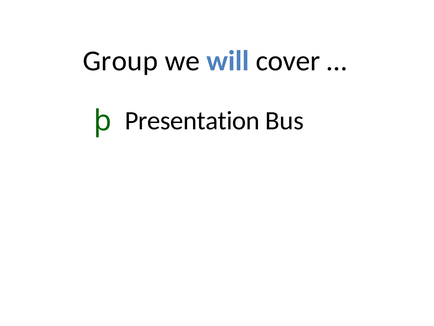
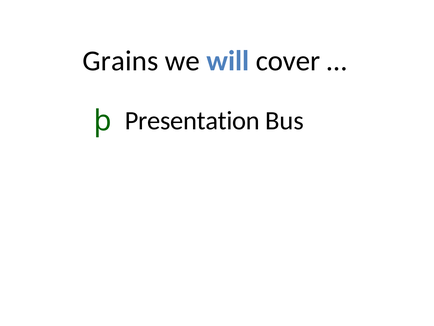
Group: Group -> Grains (120, 61)
